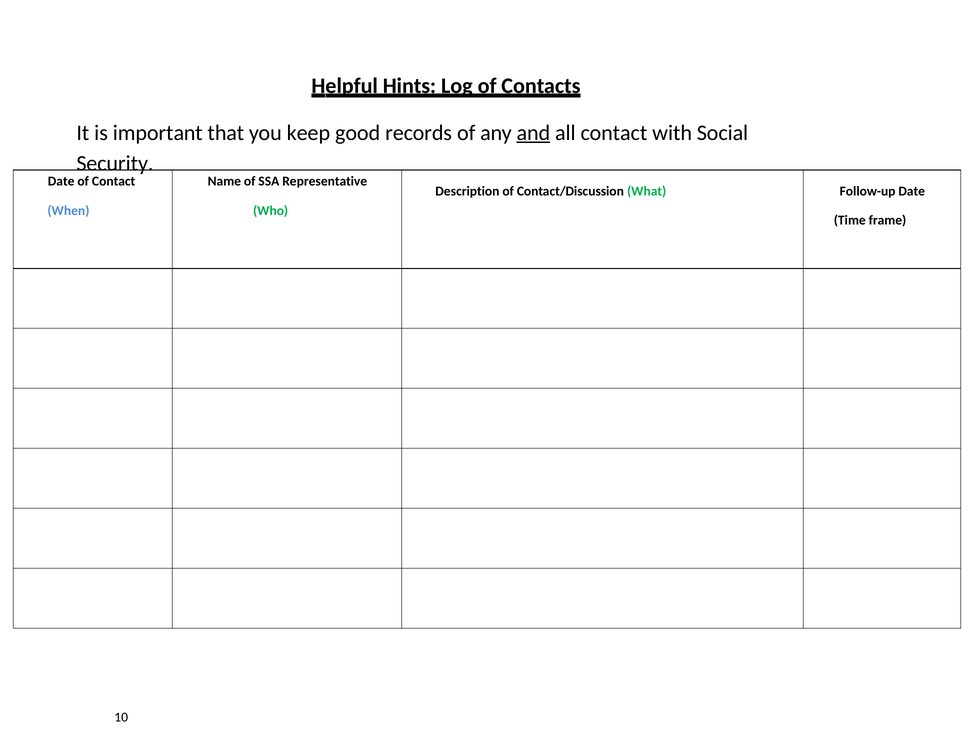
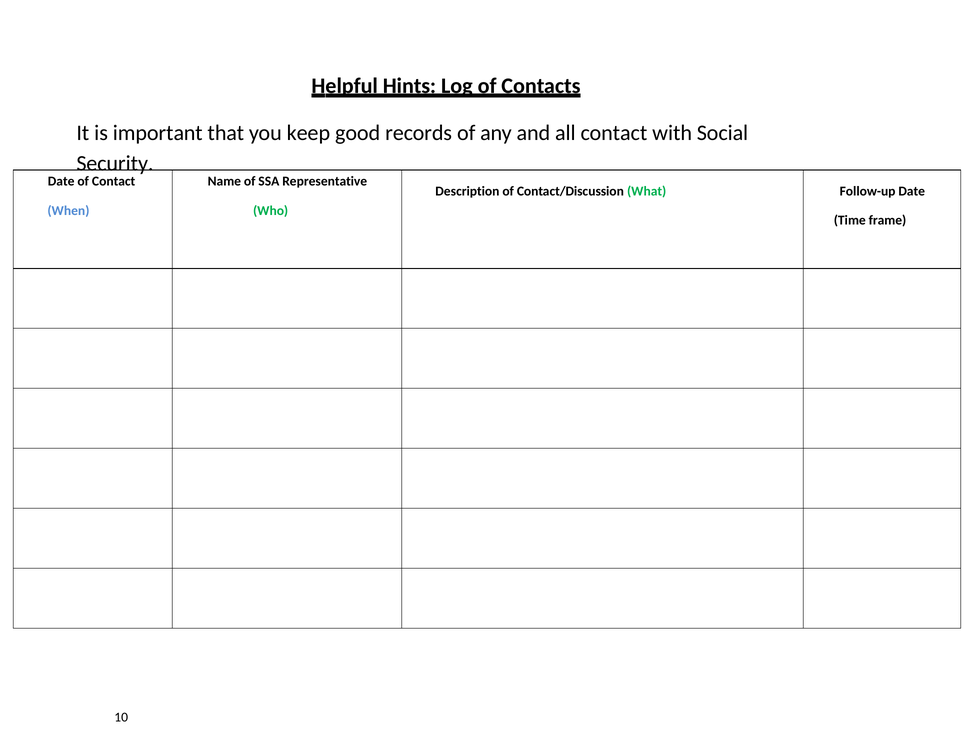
and underline: present -> none (533, 133)
